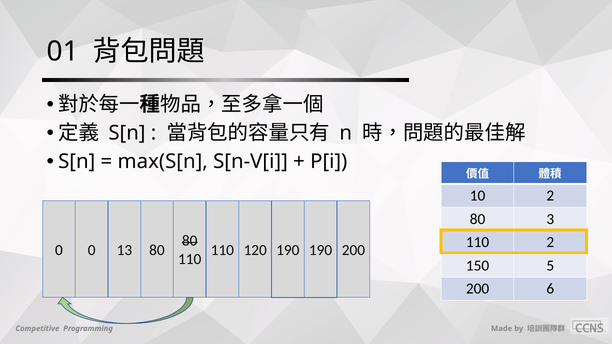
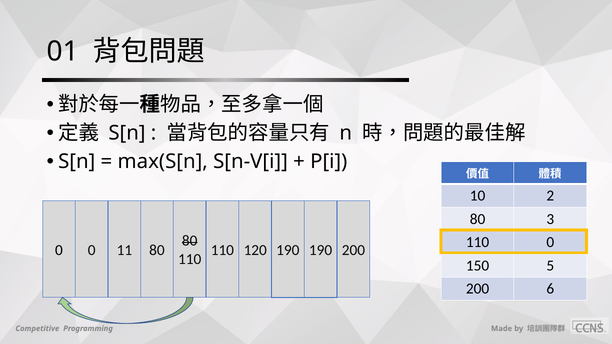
110 2: 2 -> 0 (550, 242)
13: 13 -> 11 (124, 250)
